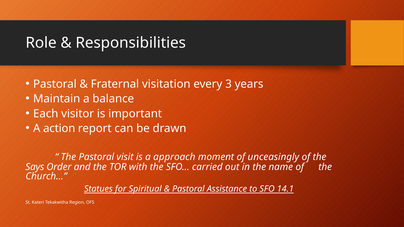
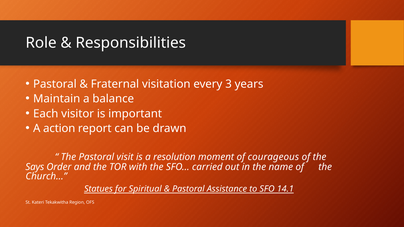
approach: approach -> resolution (174, 157)
unceasingly: unceasingly -> courageous (273, 157)
